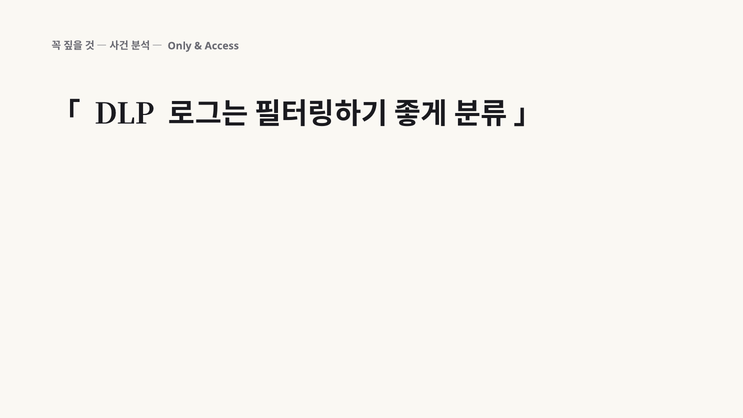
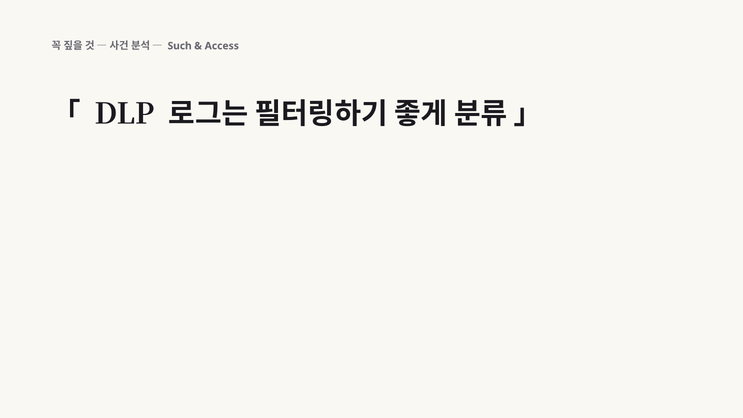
Only: Only -> Such (180, 46)
